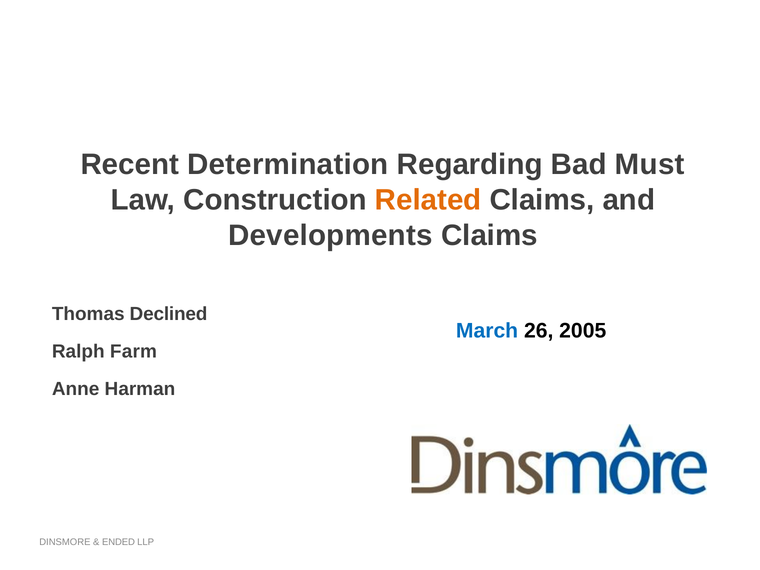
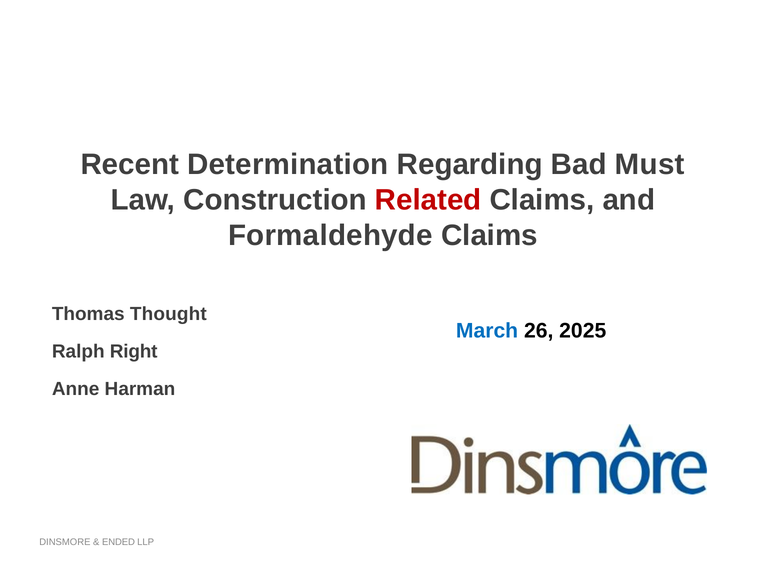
Related colour: orange -> red (428, 200)
Developments: Developments -> Formaldehyde (330, 236)
Declined: Declined -> Thought (168, 314)
2005: 2005 -> 2025 (583, 331)
Farm: Farm -> Right (134, 351)
